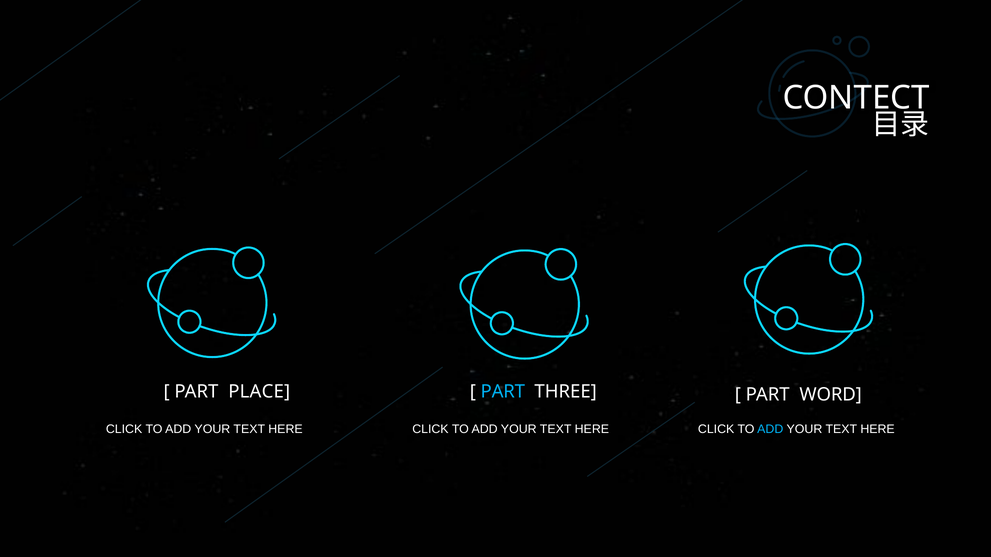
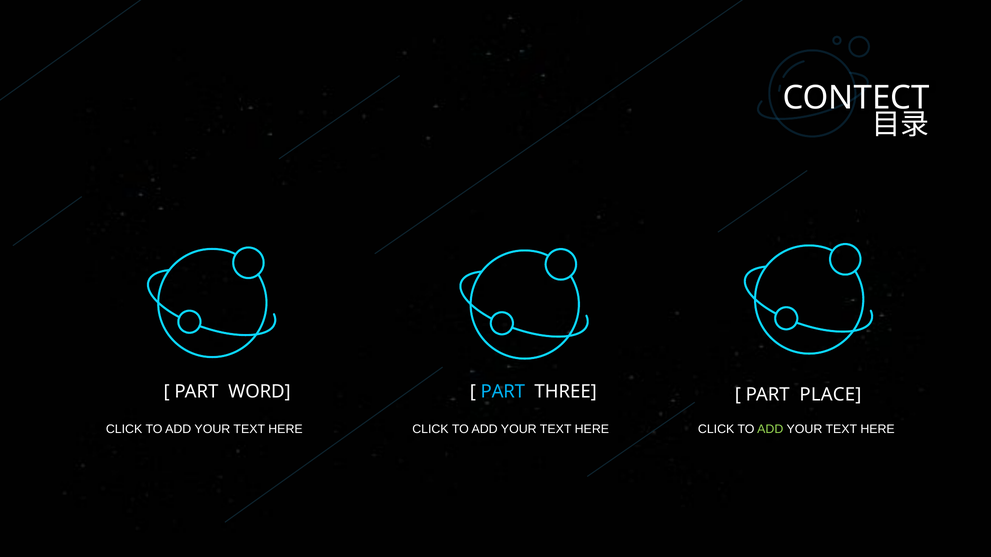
PLACE: PLACE -> WORD (259, 392)
WORD: WORD -> PLACE (830, 395)
ADD colour: light blue -> light green (770, 430)
